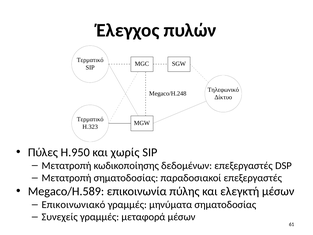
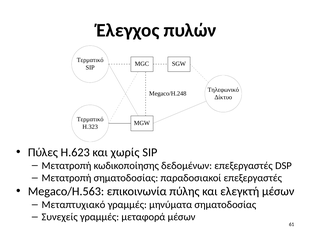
H.950: H.950 -> H.623 (75, 152)
Megaco/H.589: Megaco/H.589 -> Megaco/H.563 (66, 191)
Επικοινωνιακό: Επικοινωνιακό -> Μεταπτυχιακό (73, 204)
